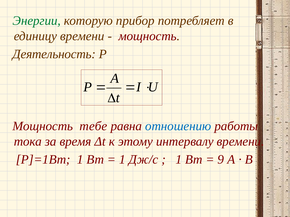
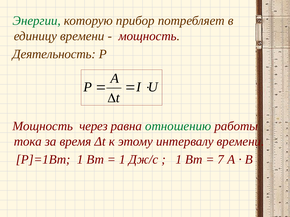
тебе: тебе -> через (94, 126)
отношению colour: blue -> green (178, 126)
9: 9 -> 7 (221, 160)
